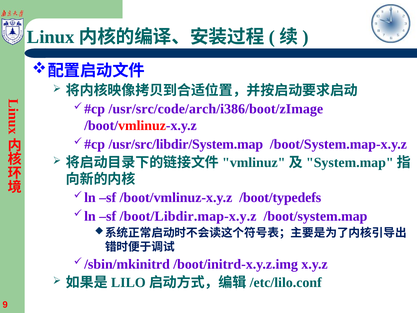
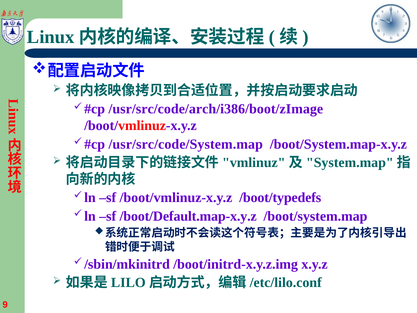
/usr/src/libdir/System.map: /usr/src/libdir/System.map -> /usr/src/code/System.map (186, 144)
/boot/Libdir.map-x.y.z: /boot/Libdir.map-x.y.z -> /boot/Default.map-x.y.z (188, 216)
